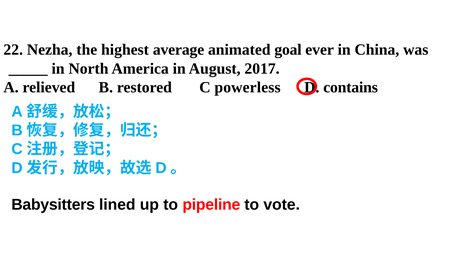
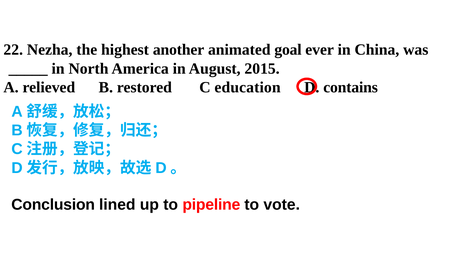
average: average -> another (179, 50)
2017: 2017 -> 2015 (262, 68)
powerless: powerless -> education (248, 87)
Babysitters: Babysitters -> Conclusion (53, 205)
